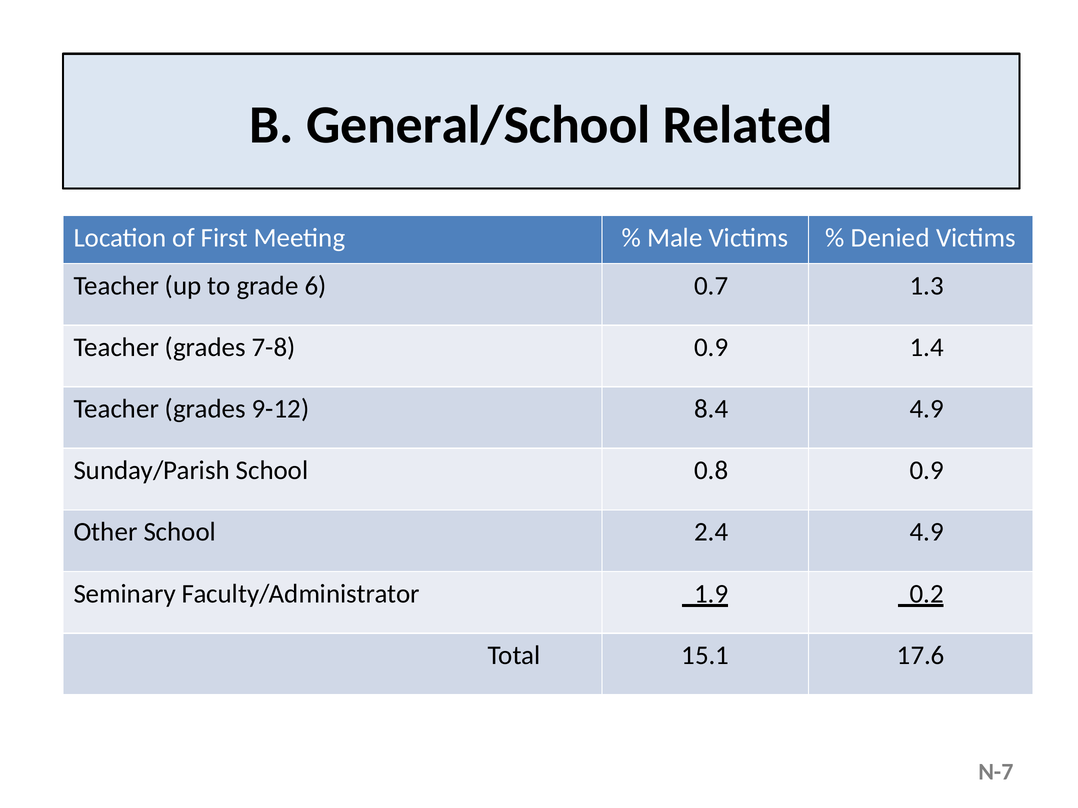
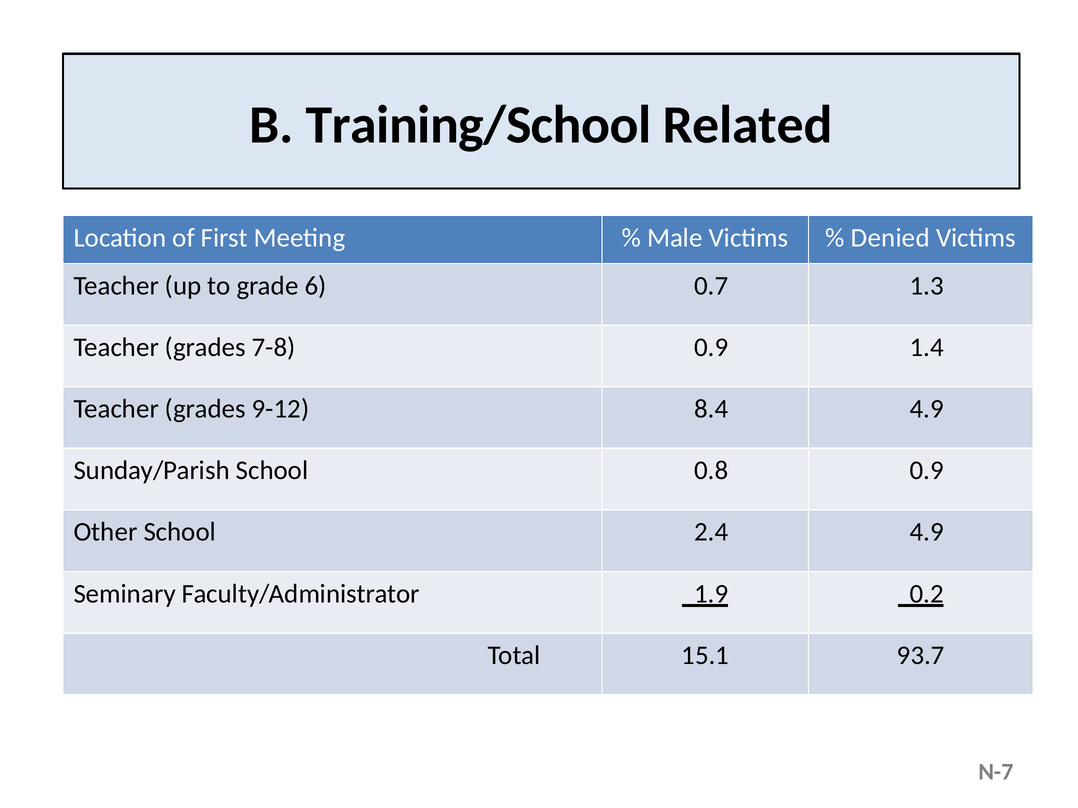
General/School: General/School -> Training/School (478, 125)
17.6: 17.6 -> 93.7 (921, 656)
